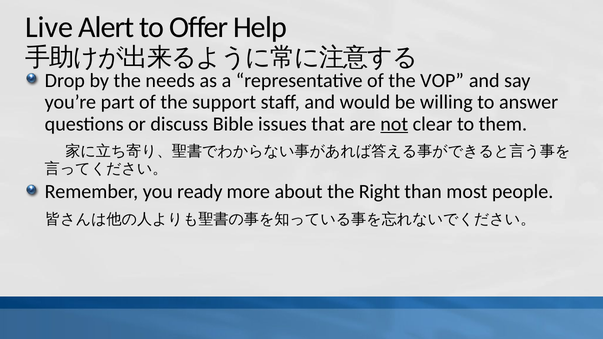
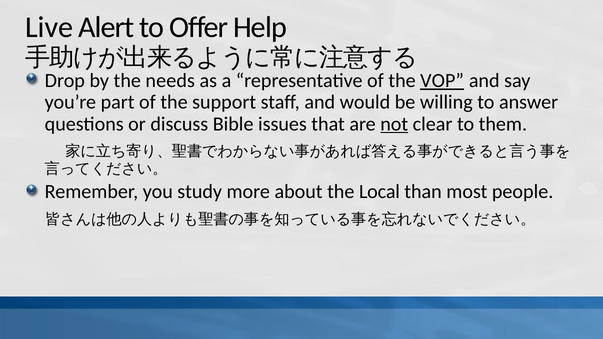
VOP underline: none -> present (442, 81)
ready: ready -> study (200, 192)
Right: Right -> Local (379, 192)
